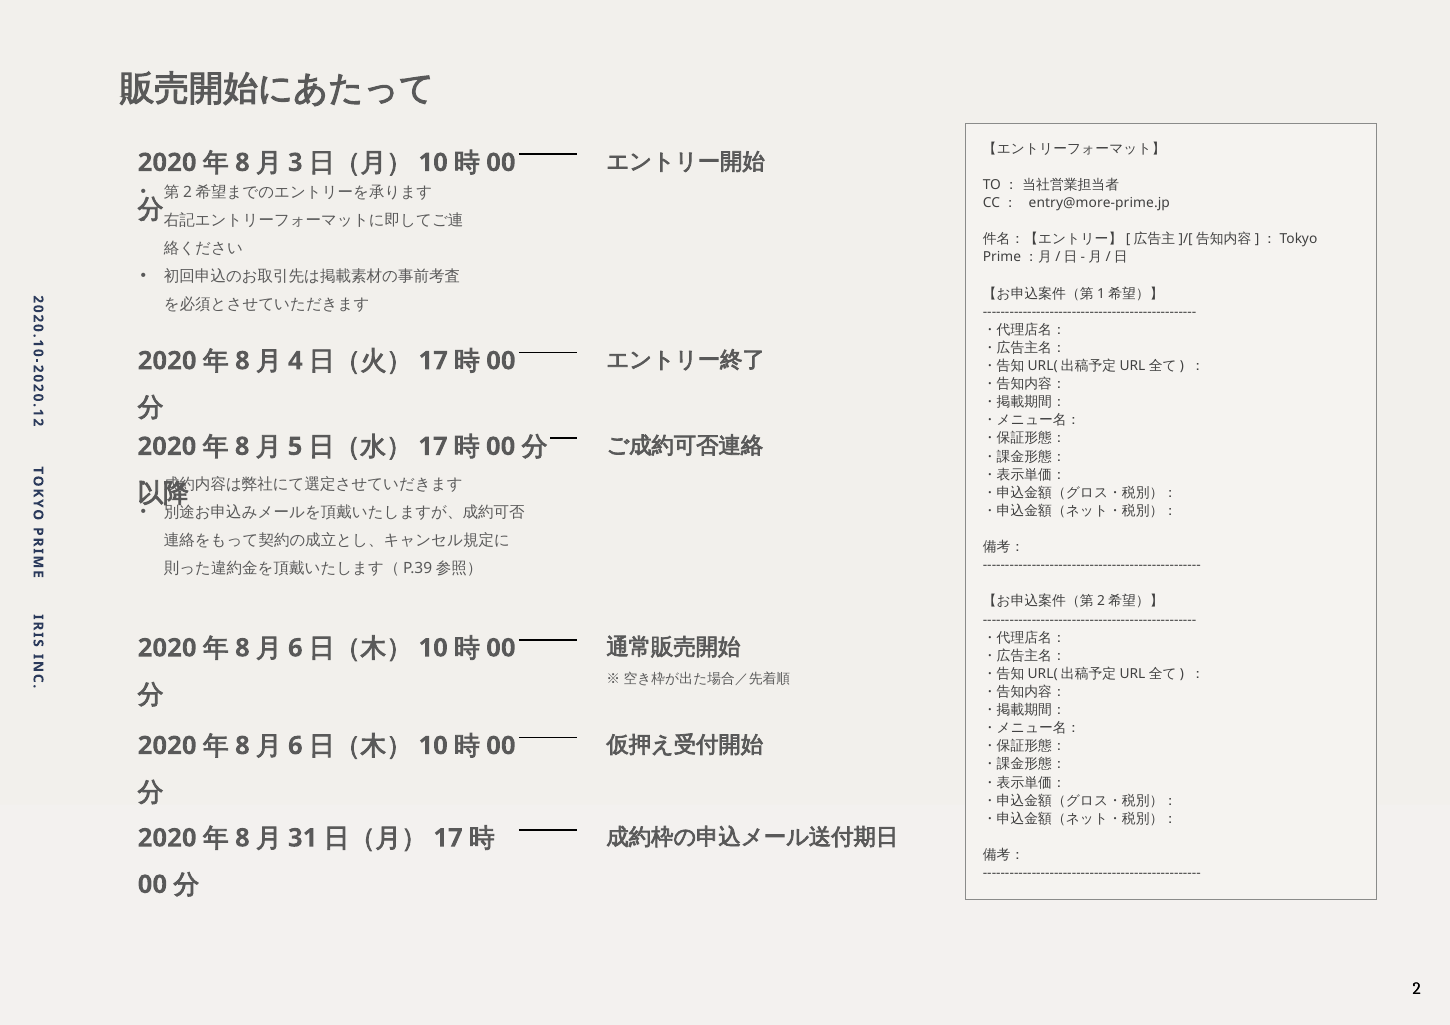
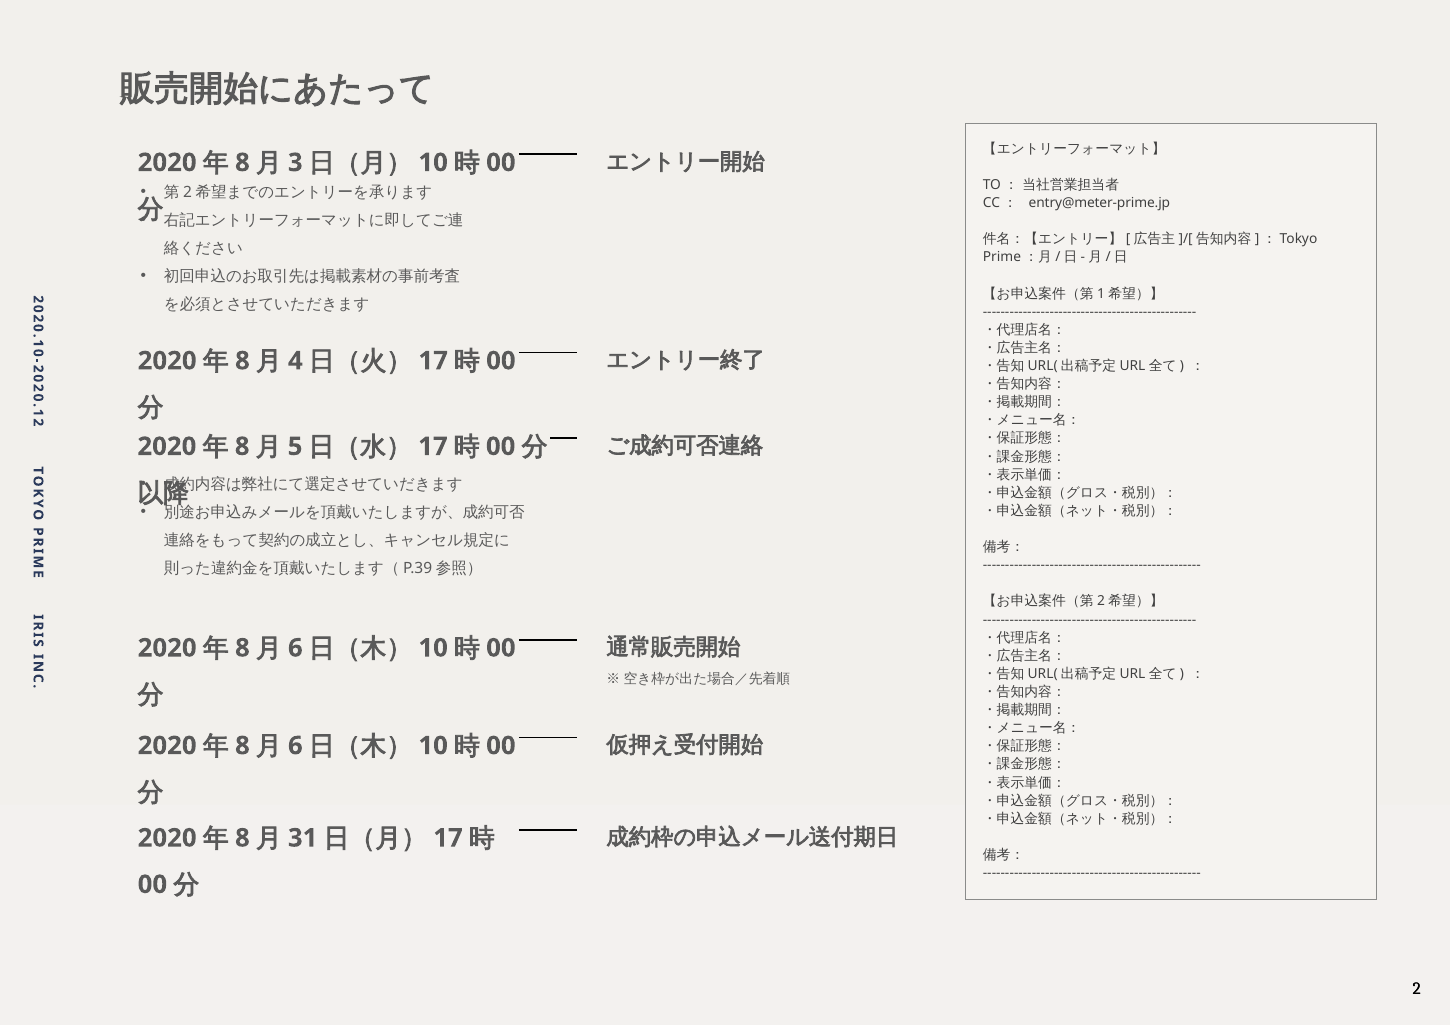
entry@more-prime.jp: entry@more-prime.jp -> entry@meter-prime.jp (1099, 203)
